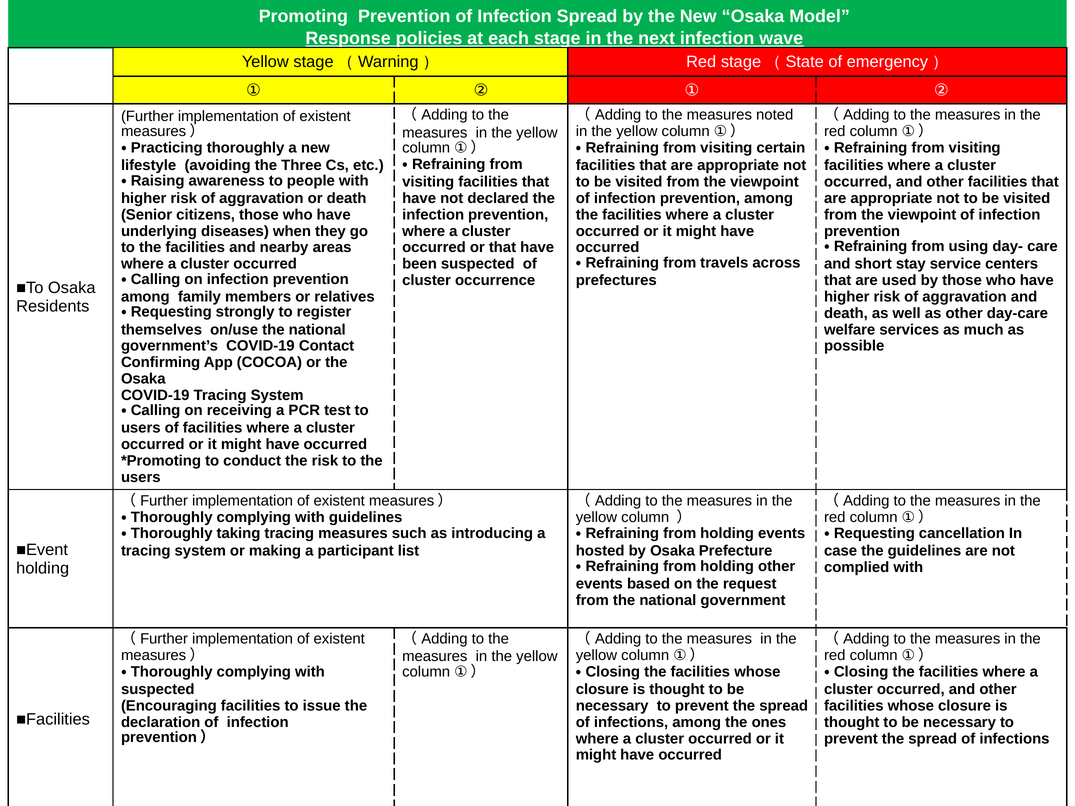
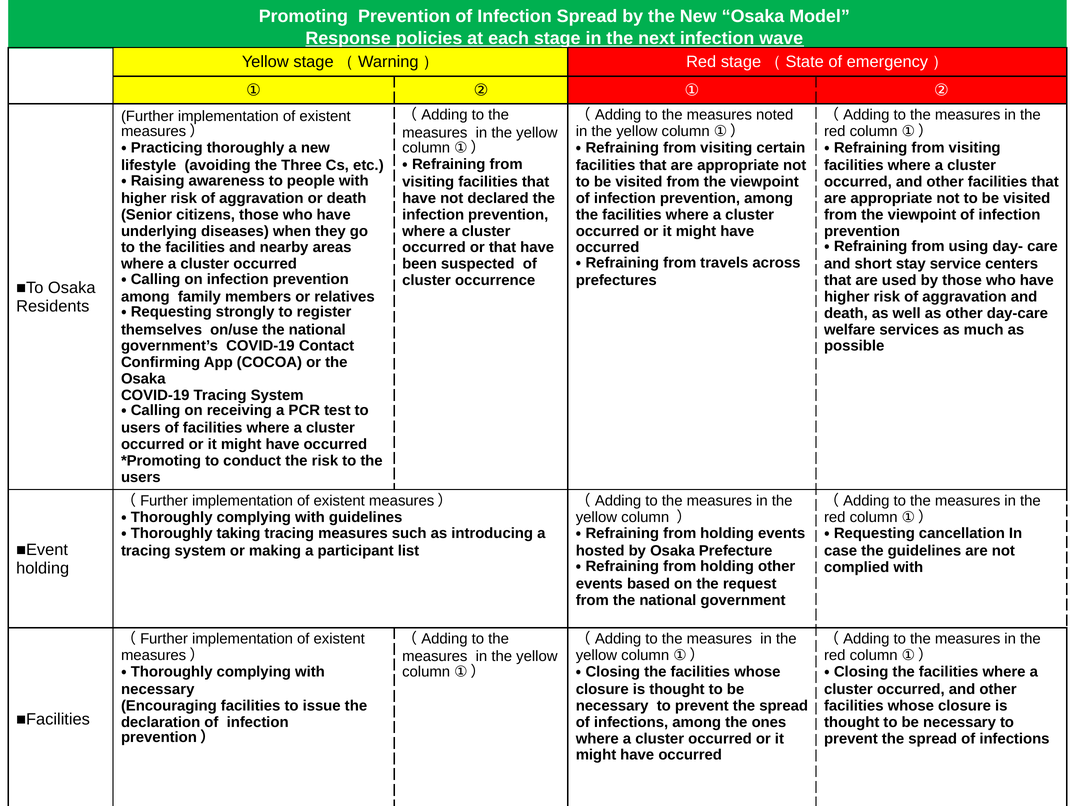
suspected: suspected -> necessary (158, 690)
